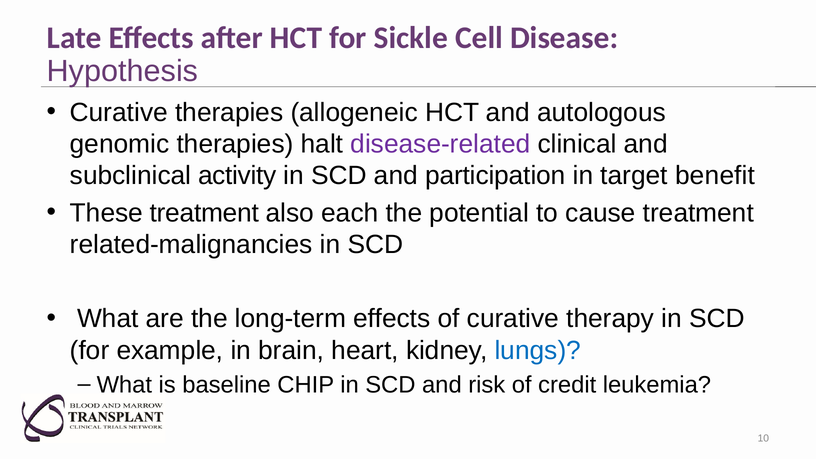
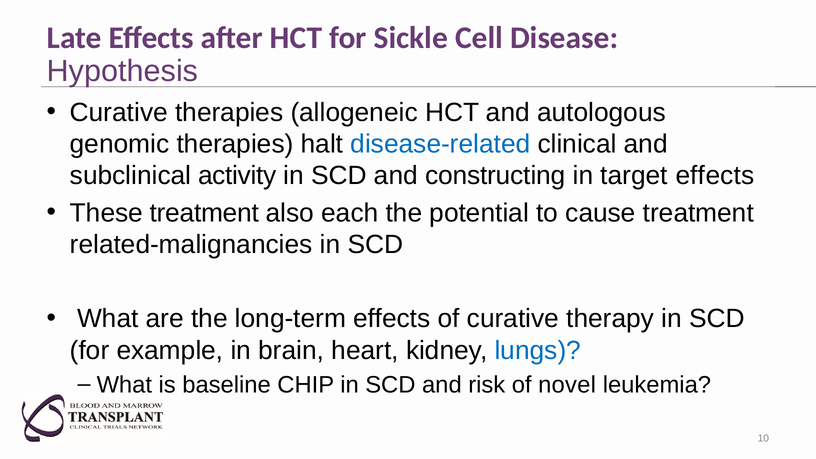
disease-related colour: purple -> blue (440, 144)
participation: participation -> constructing (495, 176)
target benefit: benefit -> effects (715, 176)
credit: credit -> novel (567, 385)
